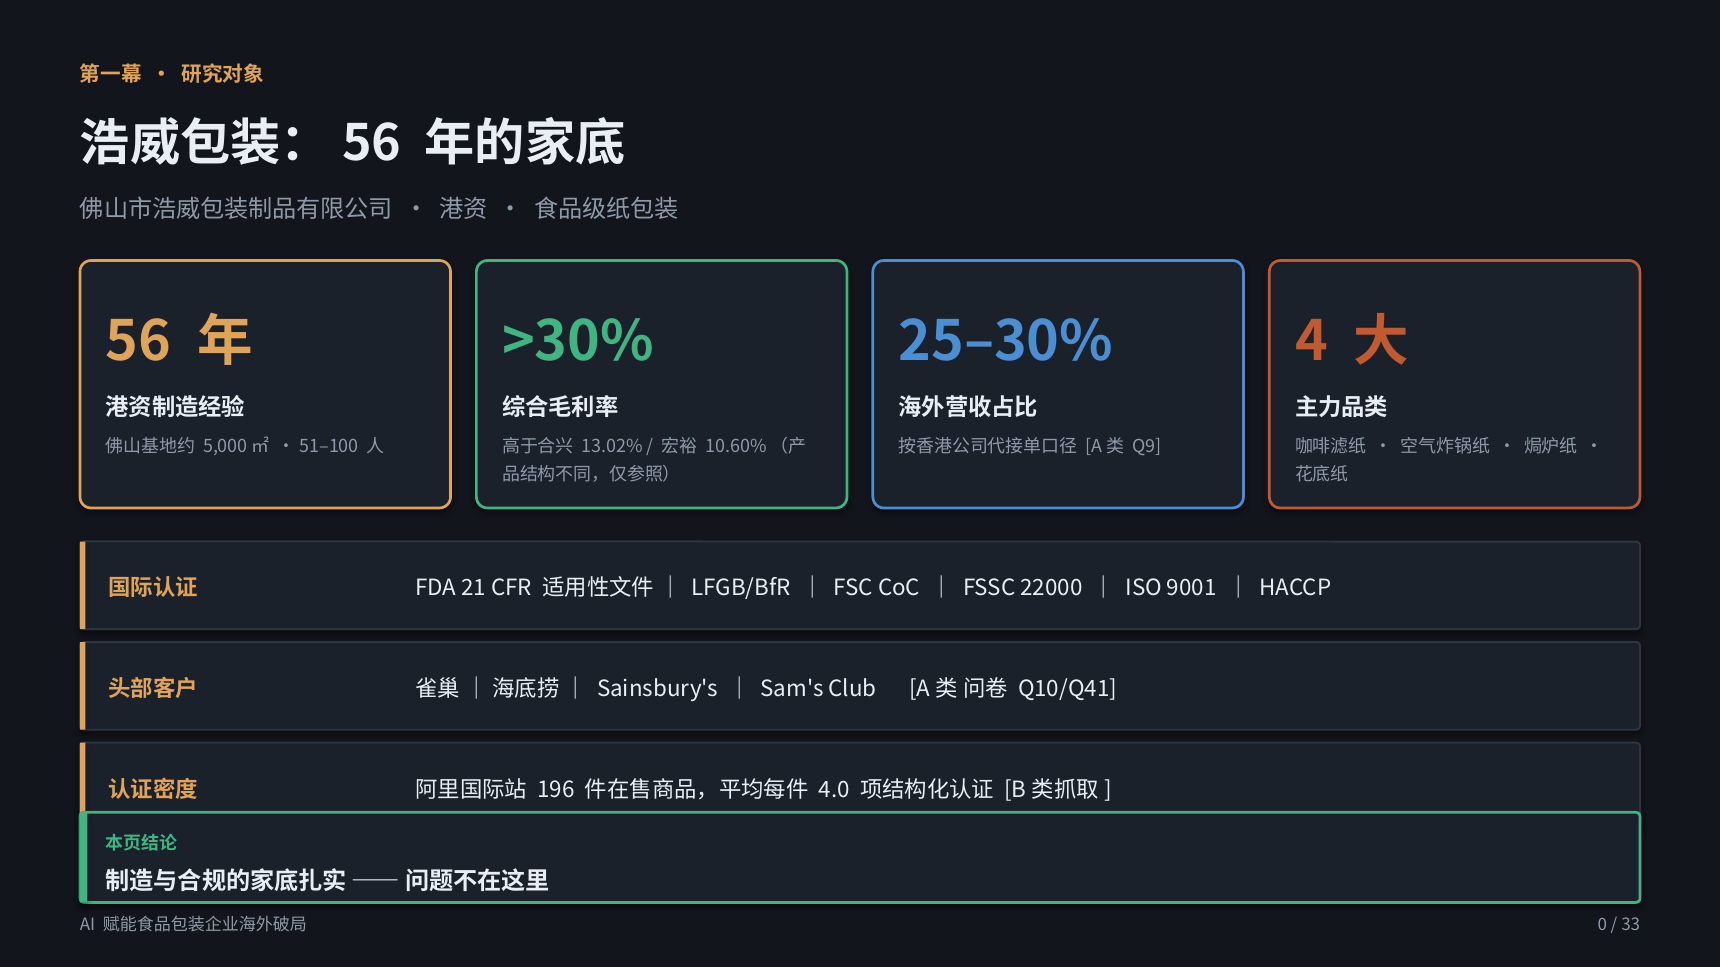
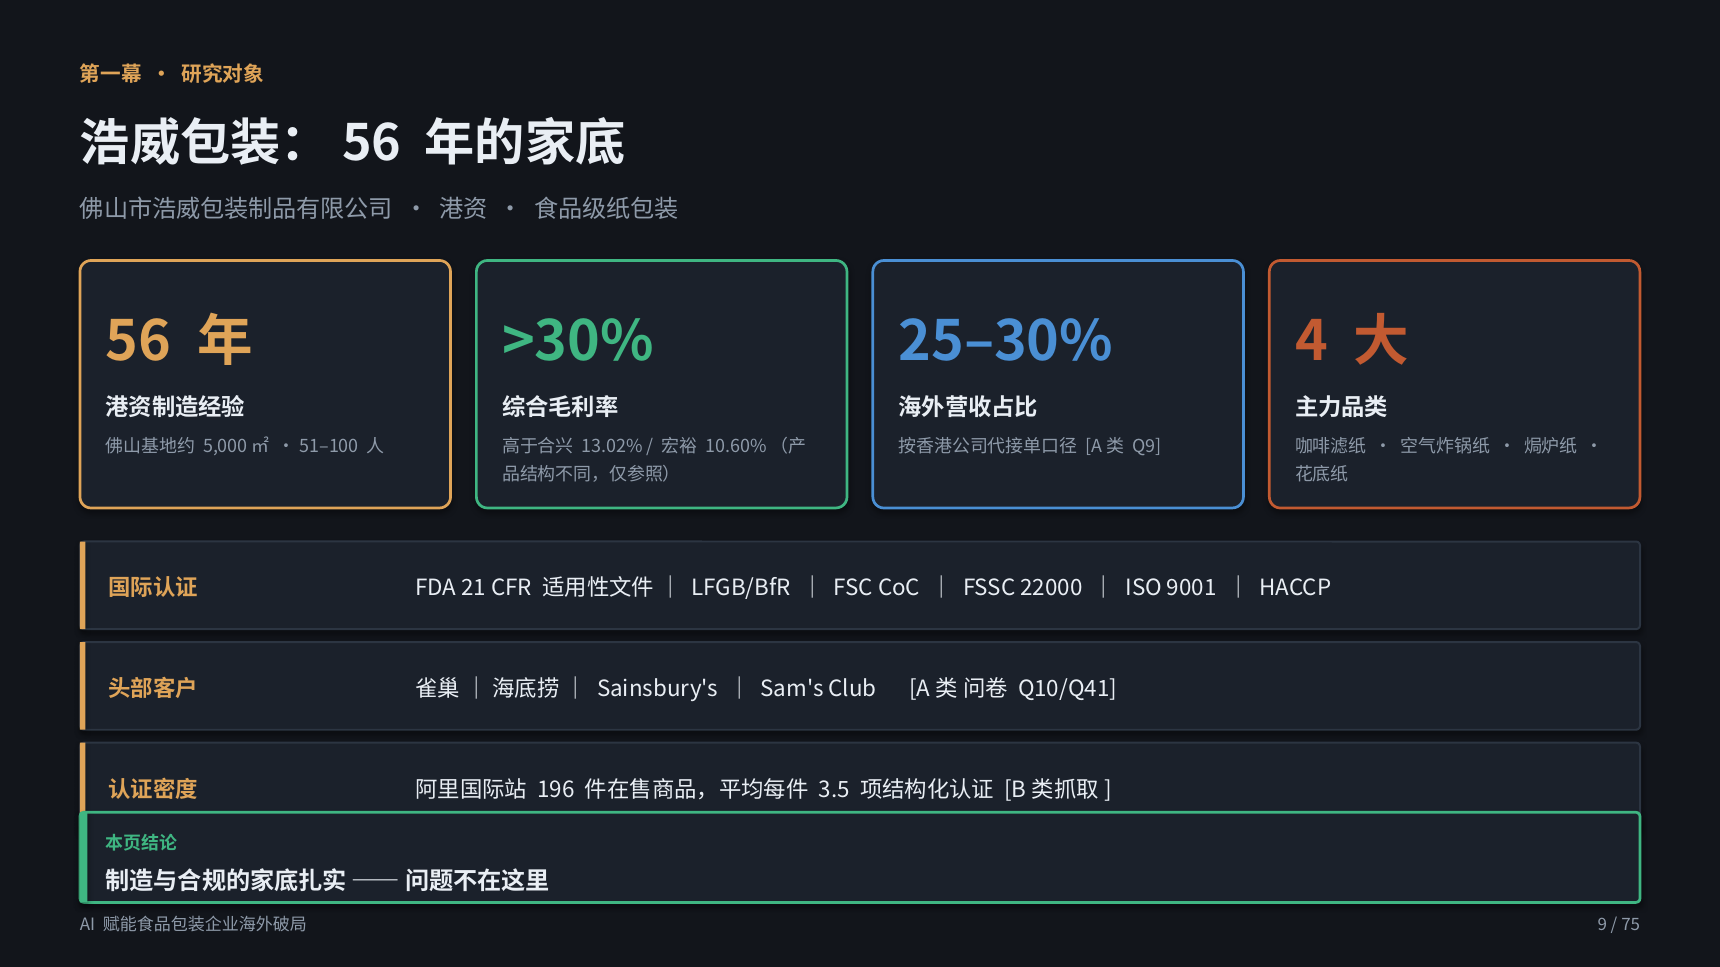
4.0: 4.0 -> 3.5 (834, 790)
0: 0 -> 9 (1602, 925)
33: 33 -> 75 (1631, 925)
